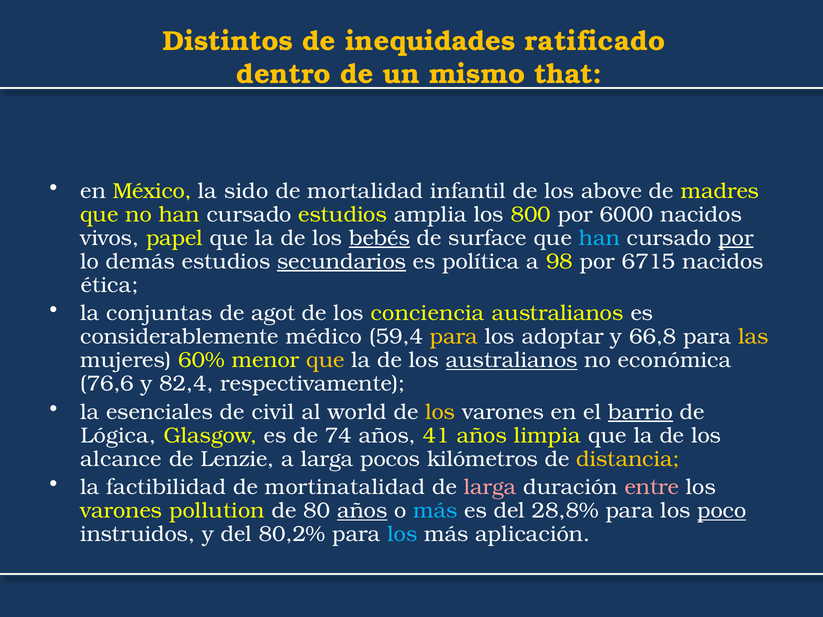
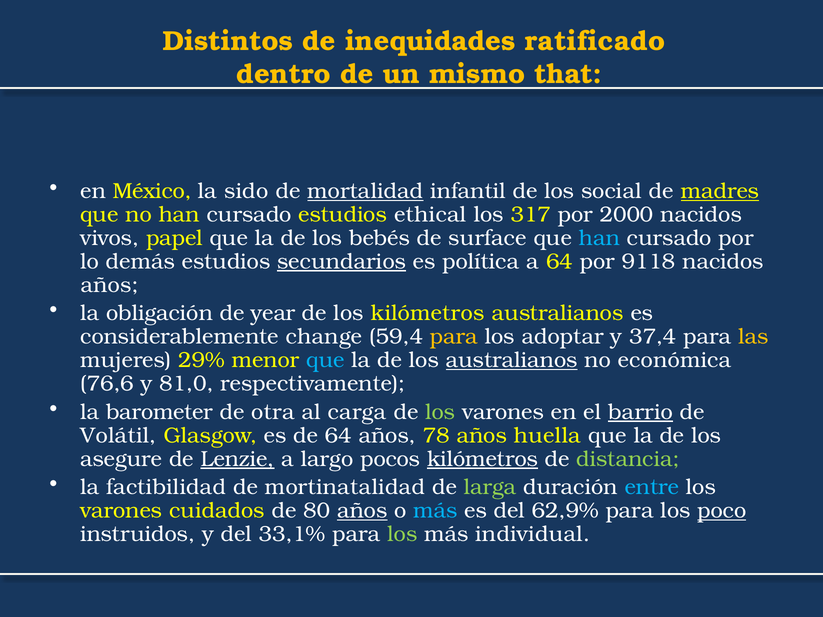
mortalidad underline: none -> present (365, 191)
above: above -> social (611, 191)
madres underline: none -> present (720, 191)
amplia: amplia -> ethical (430, 215)
800: 800 -> 317 (531, 215)
6000: 6000 -> 2000 (627, 215)
bebés underline: present -> none (380, 238)
por underline: present -> none (736, 238)
a 98: 98 -> 64 (559, 262)
6715: 6715 -> 9118 (649, 262)
ética: ética -> años (110, 285)
conjuntas: conjuntas -> obligación (159, 313)
agot: agot -> year (273, 313)
los conciencia: conciencia -> kilómetros (428, 313)
médico: médico -> change (324, 337)
66,8: 66,8 -> 37,4 (653, 337)
60%: 60% -> 29% (202, 360)
que colour: yellow -> light blue (325, 360)
82,4: 82,4 -> 81,0 (187, 384)
esenciales: esenciales -> barometer (160, 412)
civil: civil -> otra (273, 412)
world: world -> carga (357, 412)
los colour: yellow -> light green (440, 412)
Lógica: Lógica -> Volátil (118, 436)
de 74: 74 -> 64 (338, 436)
41: 41 -> 78 (436, 436)
limpia: limpia -> huella (547, 436)
alcance: alcance -> asegure (121, 459)
Lenzie underline: none -> present (238, 459)
a larga: larga -> largo (327, 459)
kilómetros underline: none -> present (483, 459)
distancia colour: yellow -> light green (628, 459)
larga colour: pink -> light green (490, 487)
entre colour: pink -> light blue (652, 487)
pollution: pollution -> cuidados (217, 511)
28,8%: 28,8% -> 62,9% (565, 511)
80,2%: 80,2% -> 33,1% (292, 534)
los colour: light blue -> light green (402, 534)
aplicación: aplicación -> individual (533, 534)
